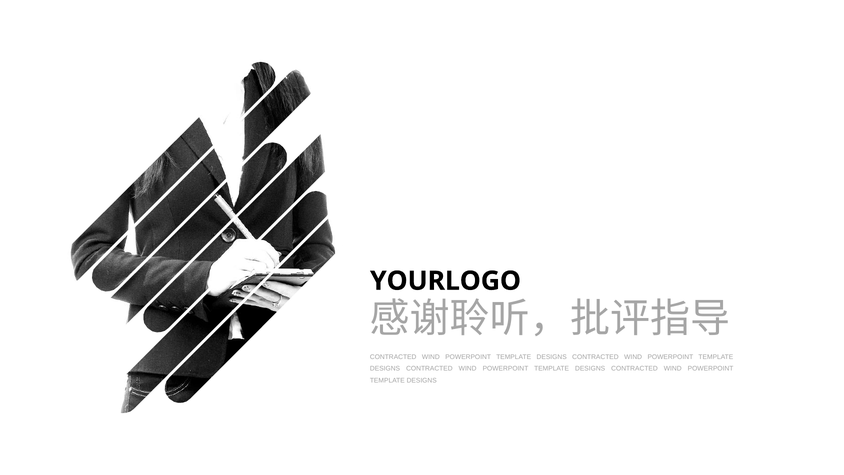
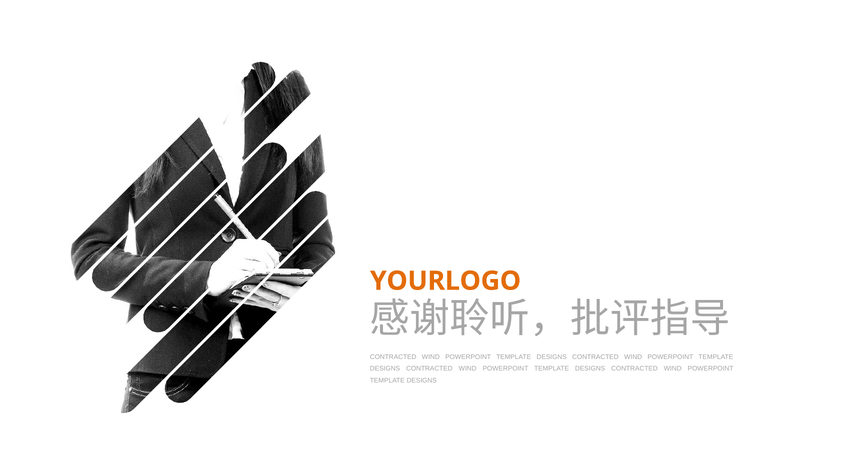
YOURLOGO colour: black -> orange (445, 281)
